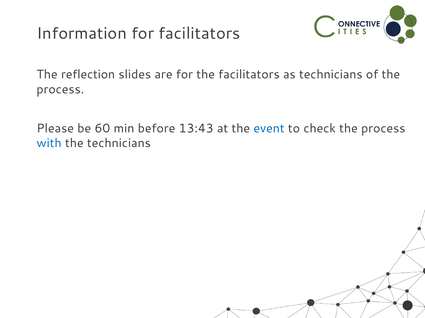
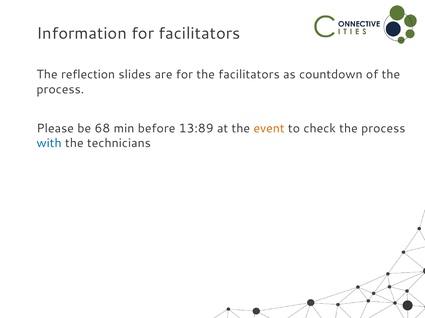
as technicians: technicians -> countdown (331, 75)
60: 60 -> 68 (102, 129)
13:43: 13:43 -> 13:89 (196, 129)
event colour: blue -> orange (269, 129)
